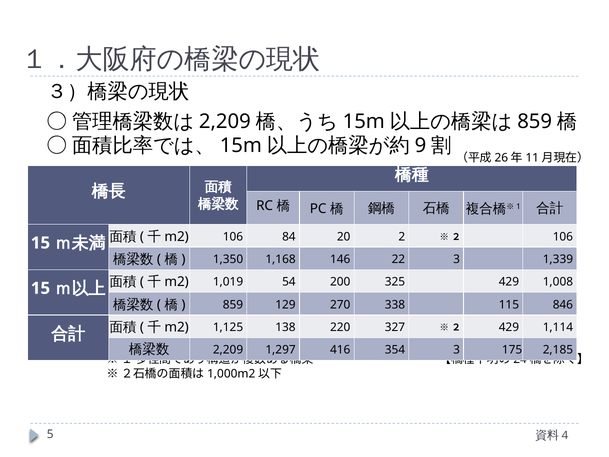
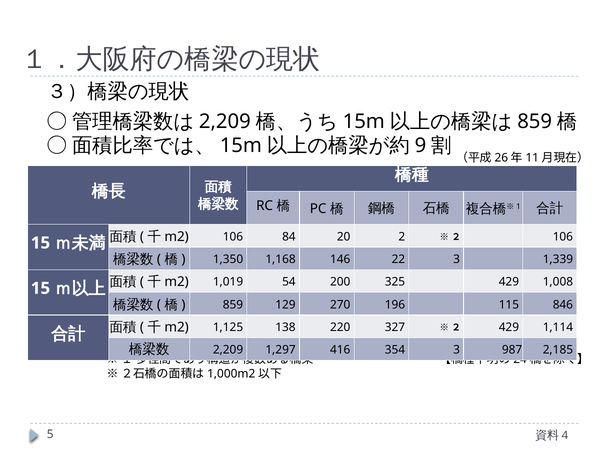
338: 338 -> 196 (395, 304)
175: 175 -> 987 (512, 350)
